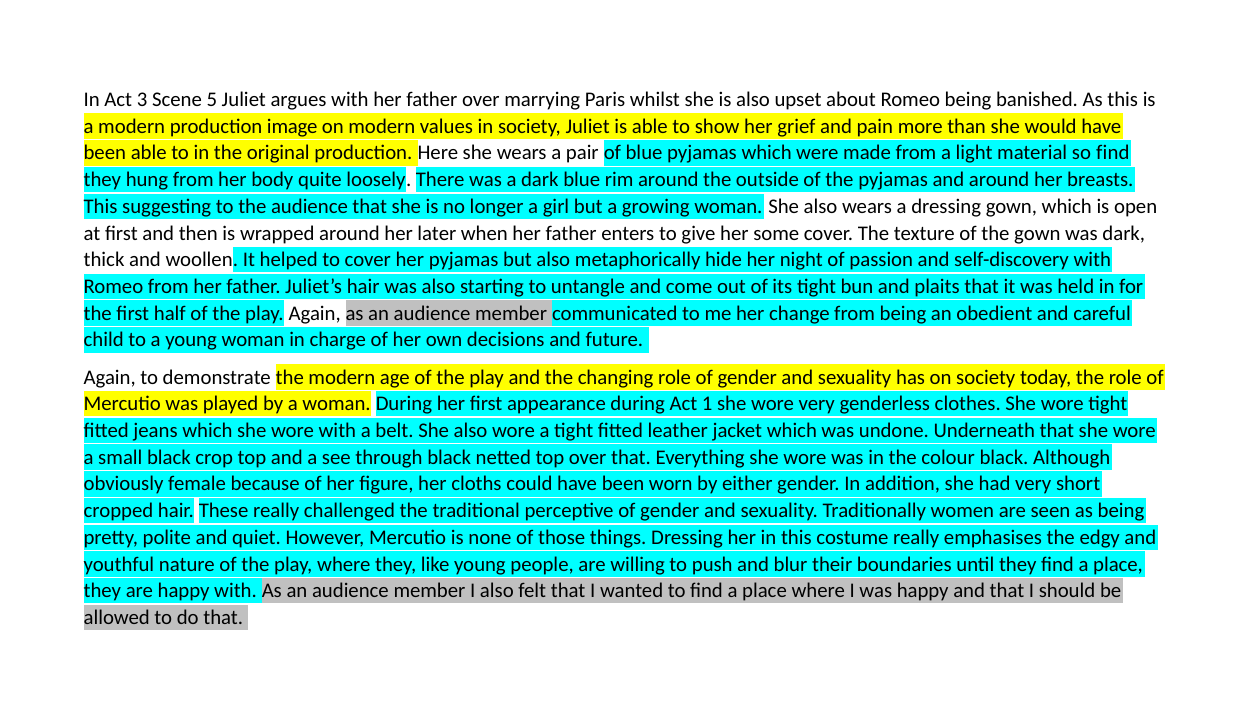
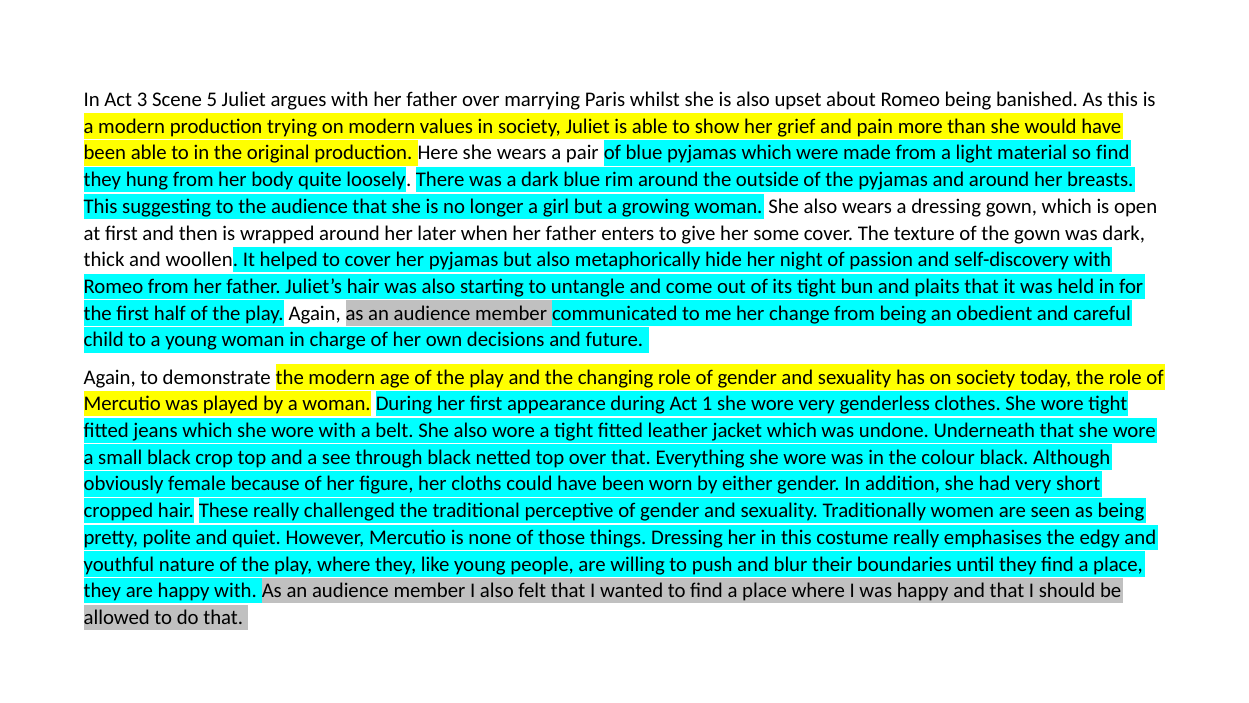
image: image -> trying (292, 126)
